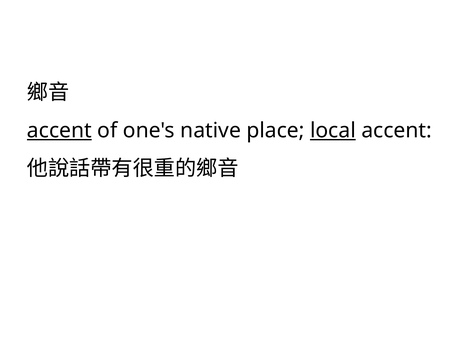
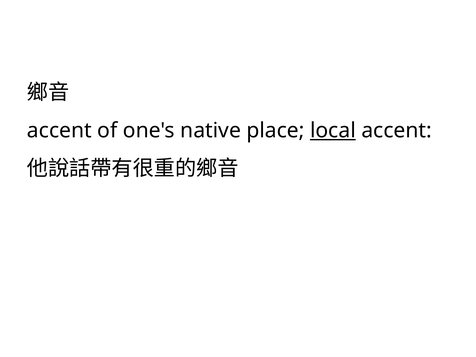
accent underline: present -> none (59, 130)
